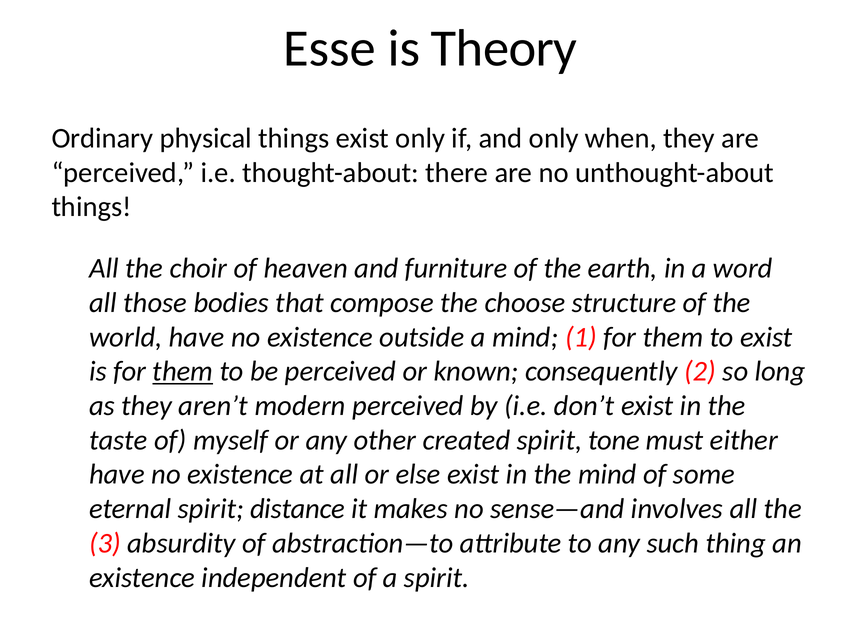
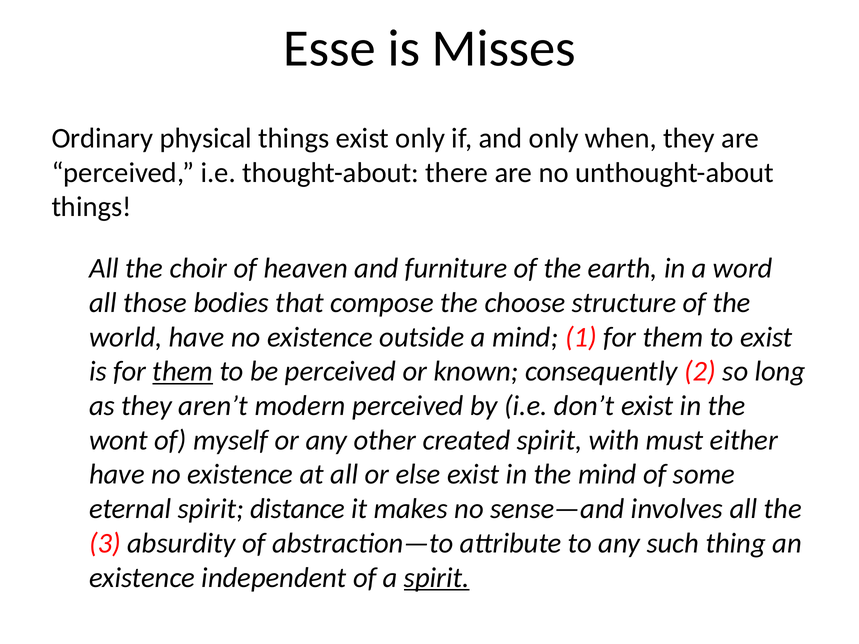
Theory: Theory -> Misses (504, 49)
taste: taste -> wont (118, 440)
tone: tone -> with (614, 440)
spirit underline: none -> present (437, 578)
